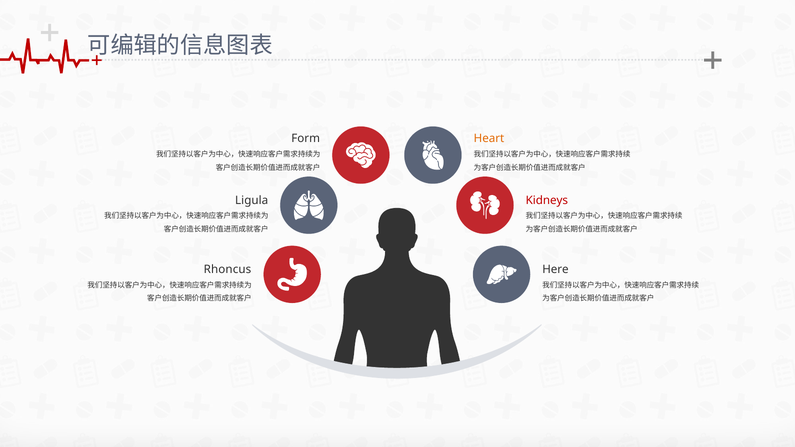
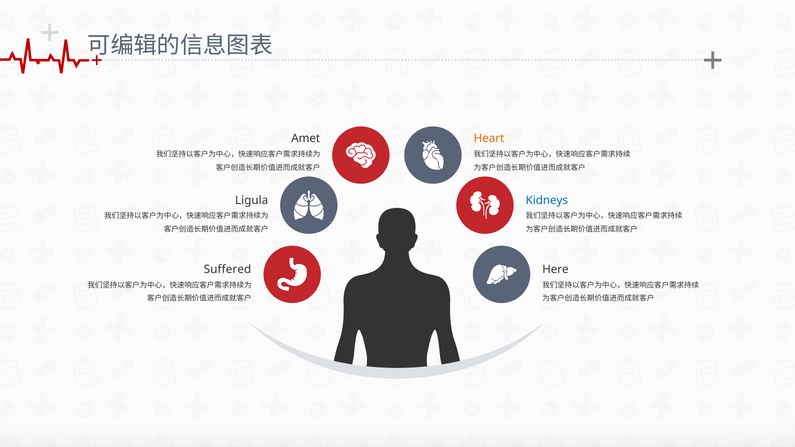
Form: Form -> Amet (306, 139)
Kidneys colour: red -> blue (547, 200)
Rhoncus: Rhoncus -> Suffered (228, 270)
